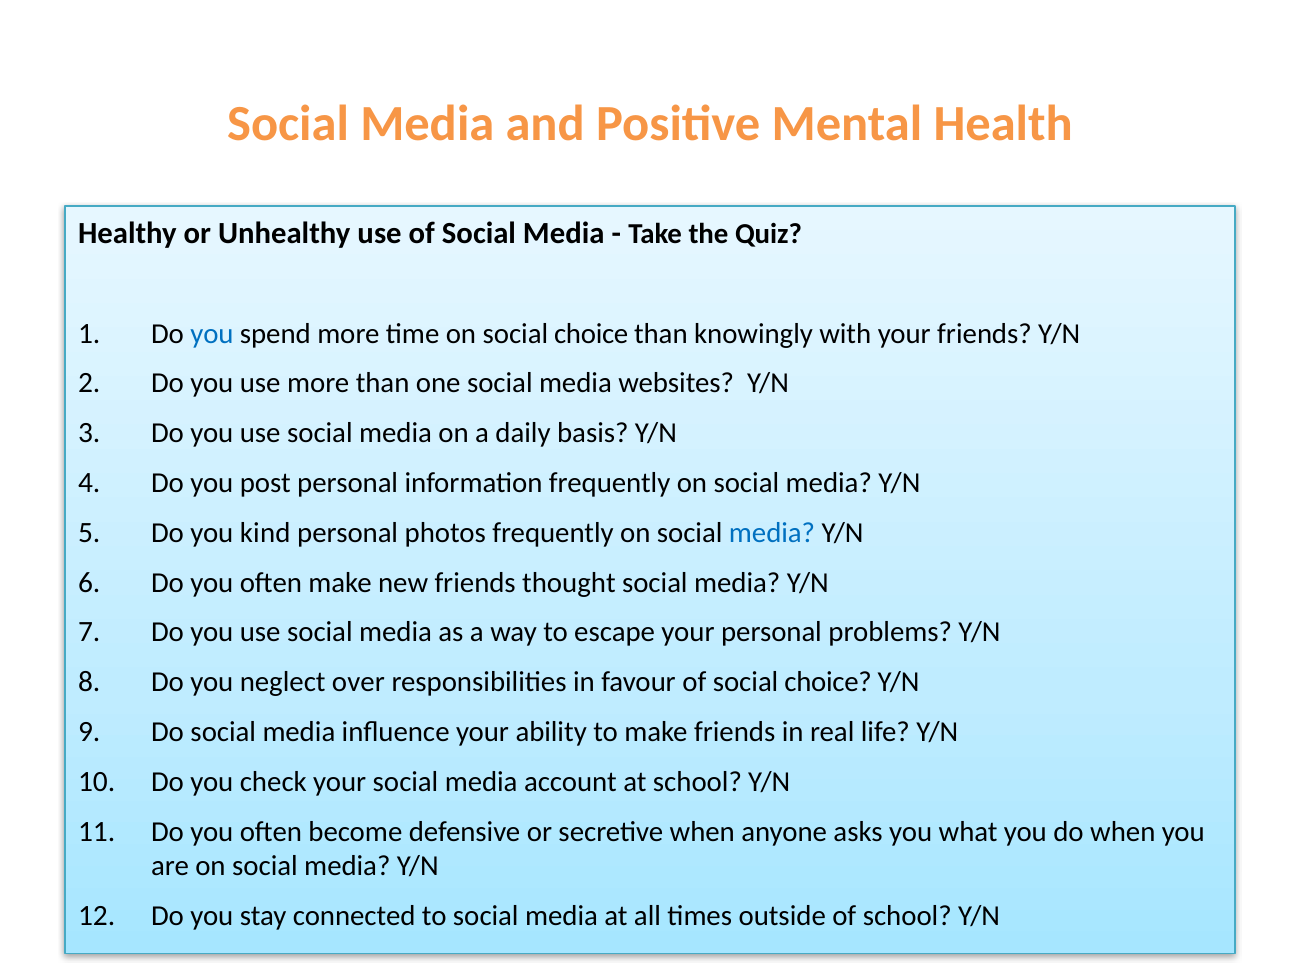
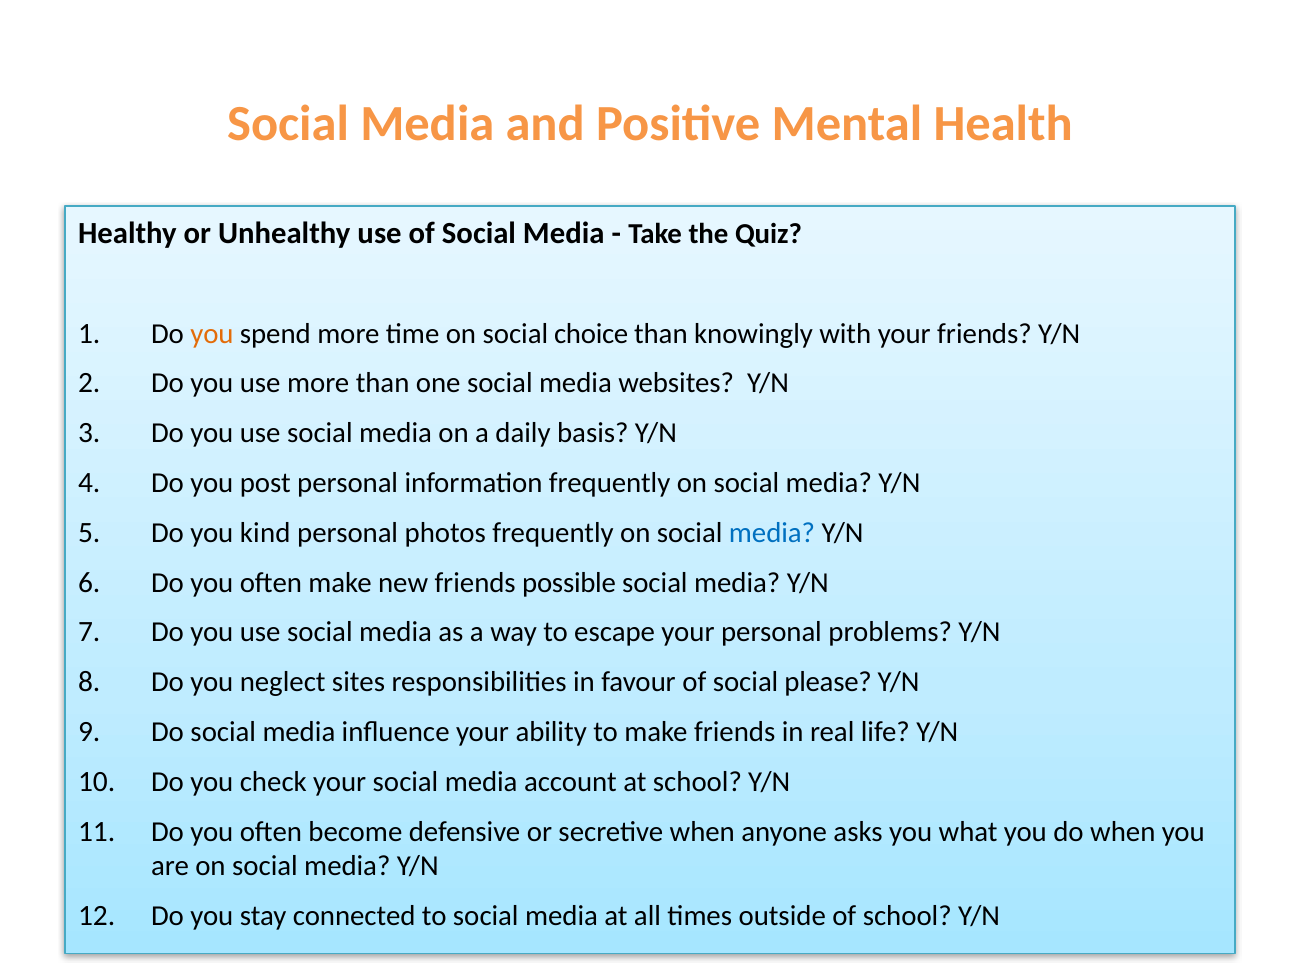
you colour: blue -> orange (212, 333)
thought: thought -> possible (569, 582)
over: over -> sites (359, 682)
of social choice: choice -> please (828, 682)
